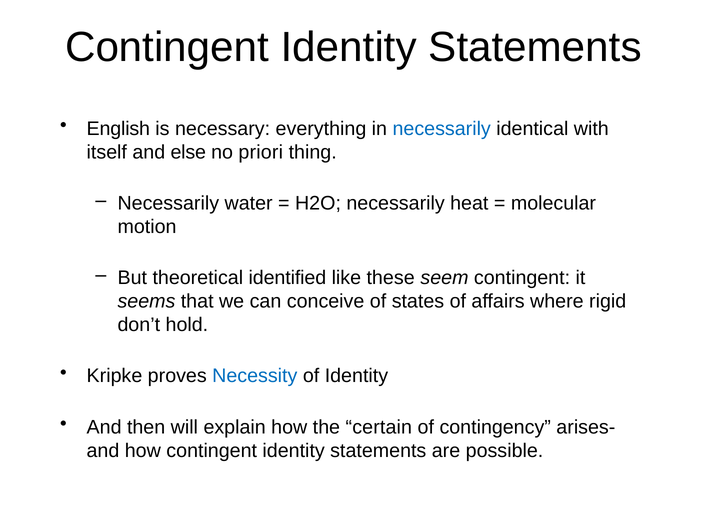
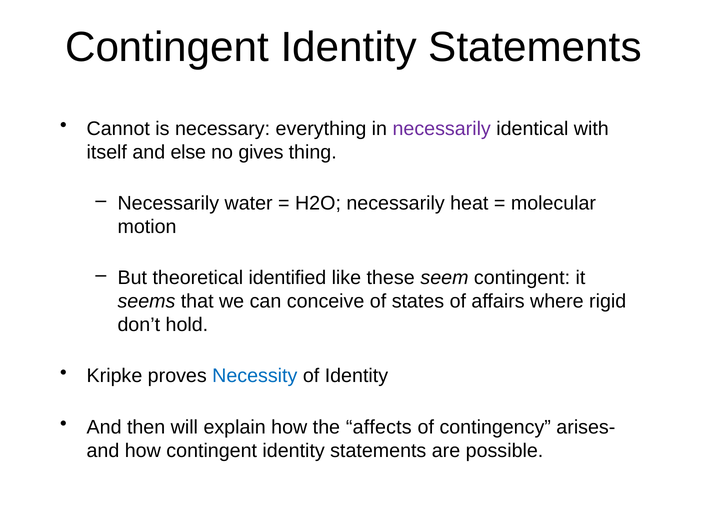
English: English -> Cannot (118, 129)
necessarily colour: blue -> purple (442, 129)
priori: priori -> gives (261, 152)
certain: certain -> affects (379, 427)
